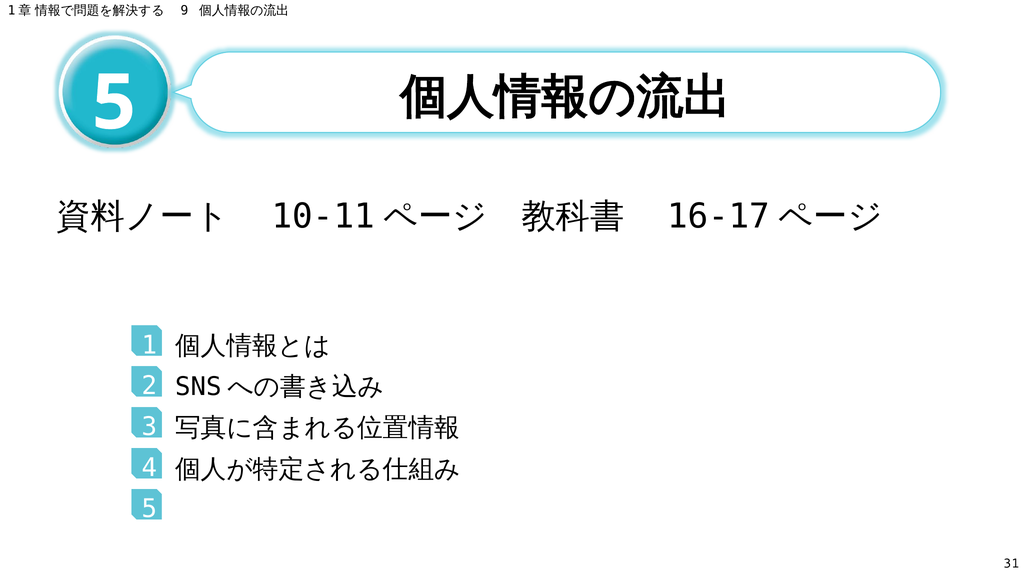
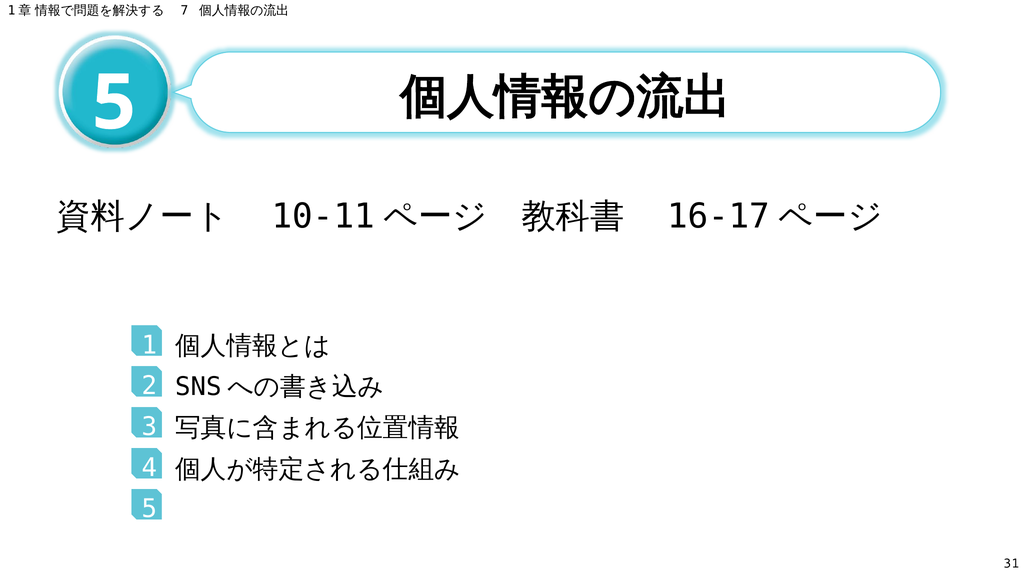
9: 9 -> 7 (184, 11)
